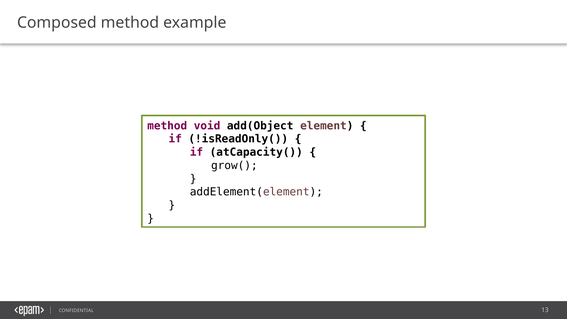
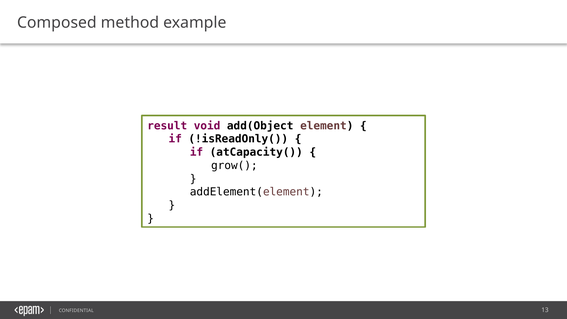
method: method -> result (167, 126)
